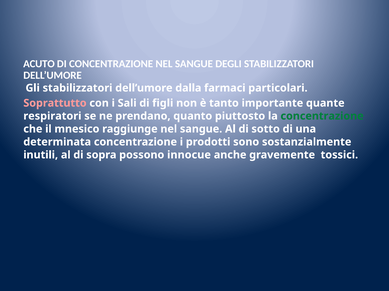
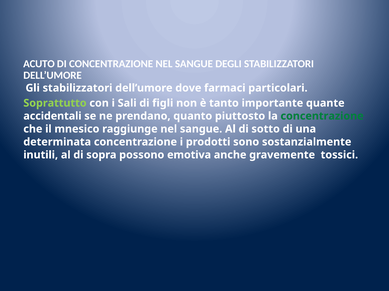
dalla: dalla -> dove (188, 88)
Soprattutto colour: pink -> light green (55, 103)
respiratori: respiratori -> accidentali (52, 116)
innocue: innocue -> emotiva (189, 155)
